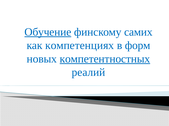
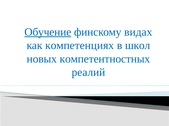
самих: самих -> видах (138, 32)
форм: форм -> школ (138, 46)
компетентностных underline: present -> none (105, 59)
